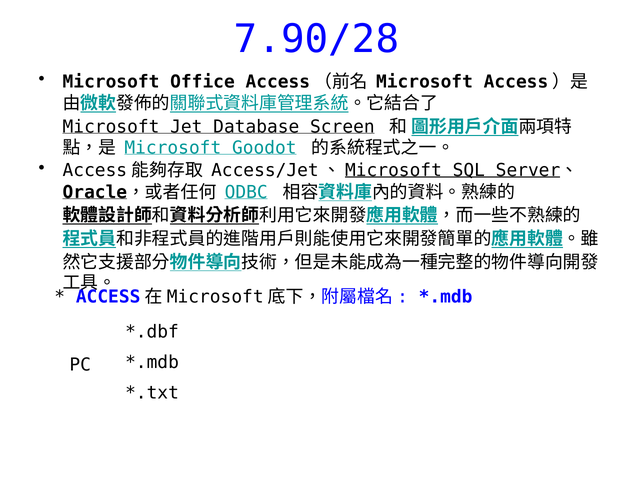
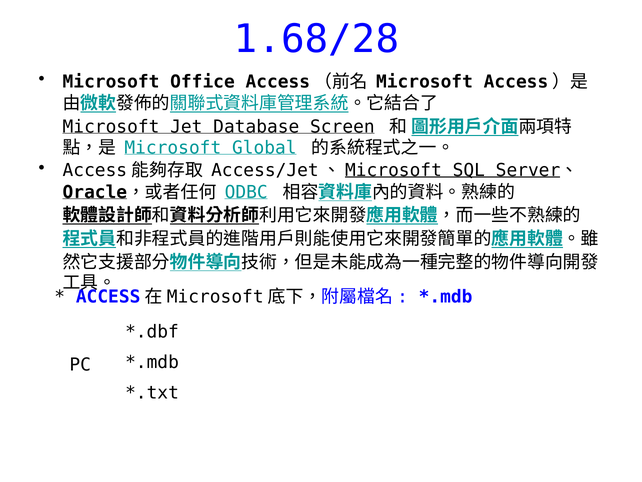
7.90/28: 7.90/28 -> 1.68/28 (317, 39)
Goodot: Goodot -> Global (264, 147)
